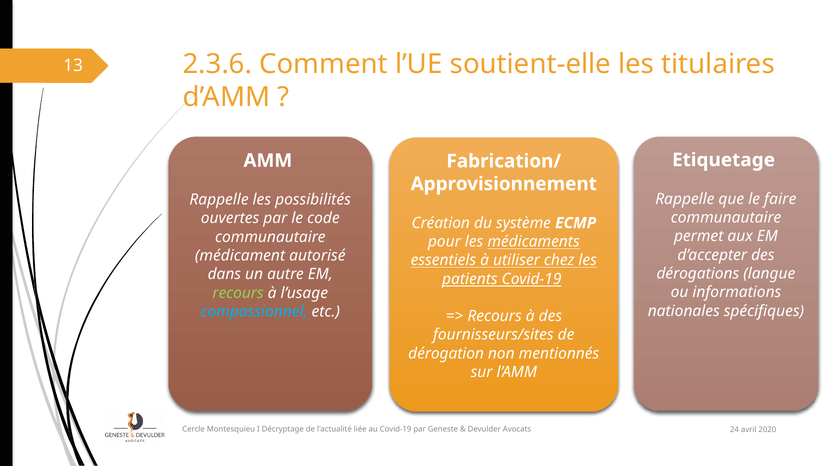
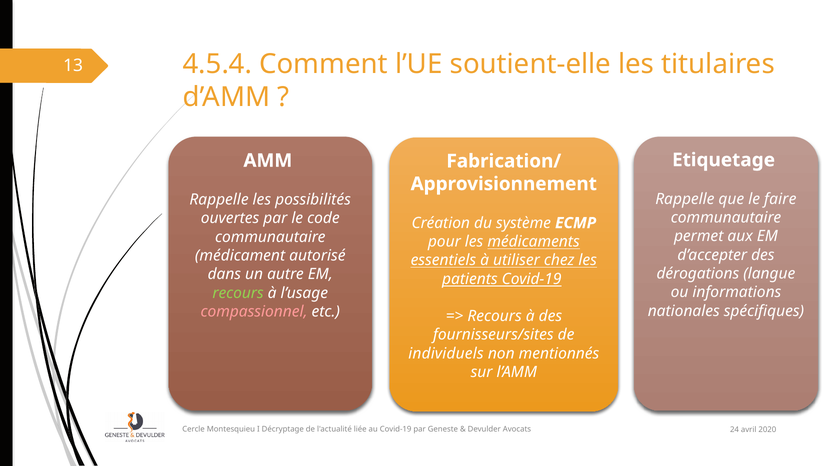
2.3.6: 2.3.6 -> 4.5.4 (217, 64)
compassionnel colour: light blue -> pink (254, 312)
dérogation: dérogation -> individuels (446, 354)
